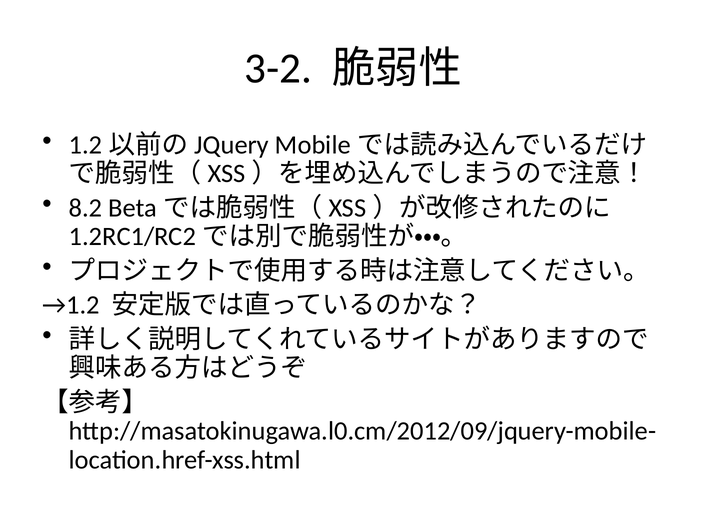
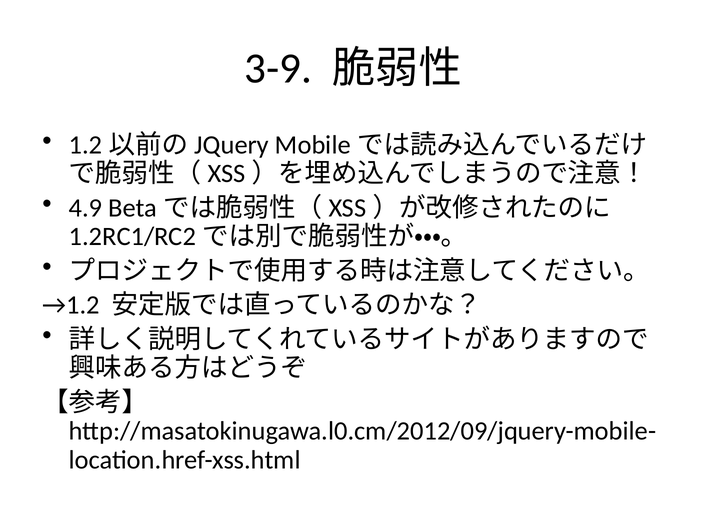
3-2: 3-2 -> 3-9 (278, 68)
8.2: 8.2 -> 4.9 (86, 208)
